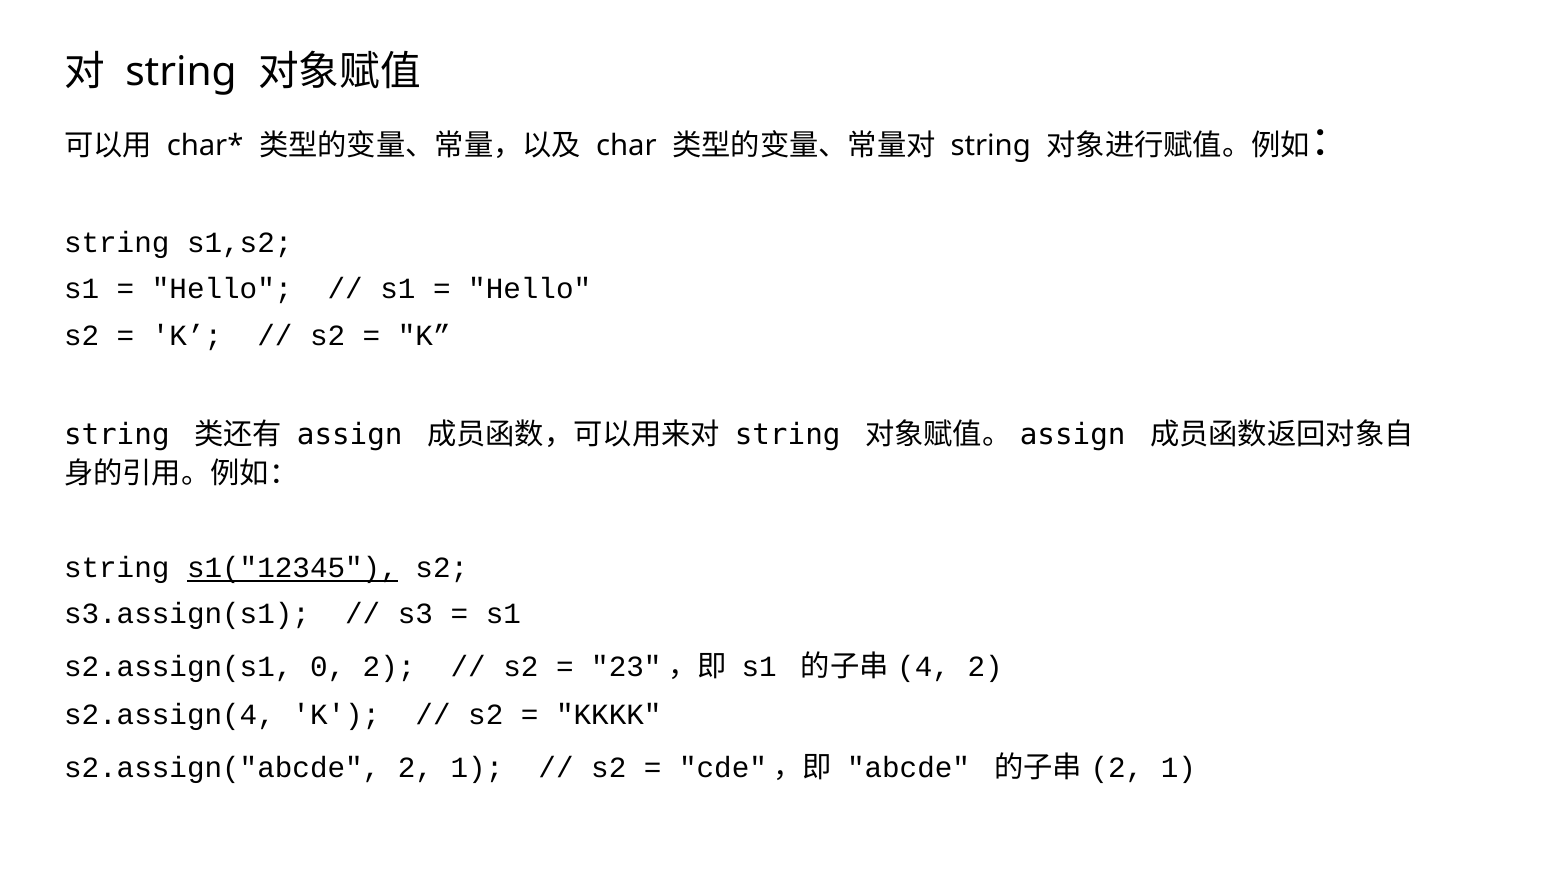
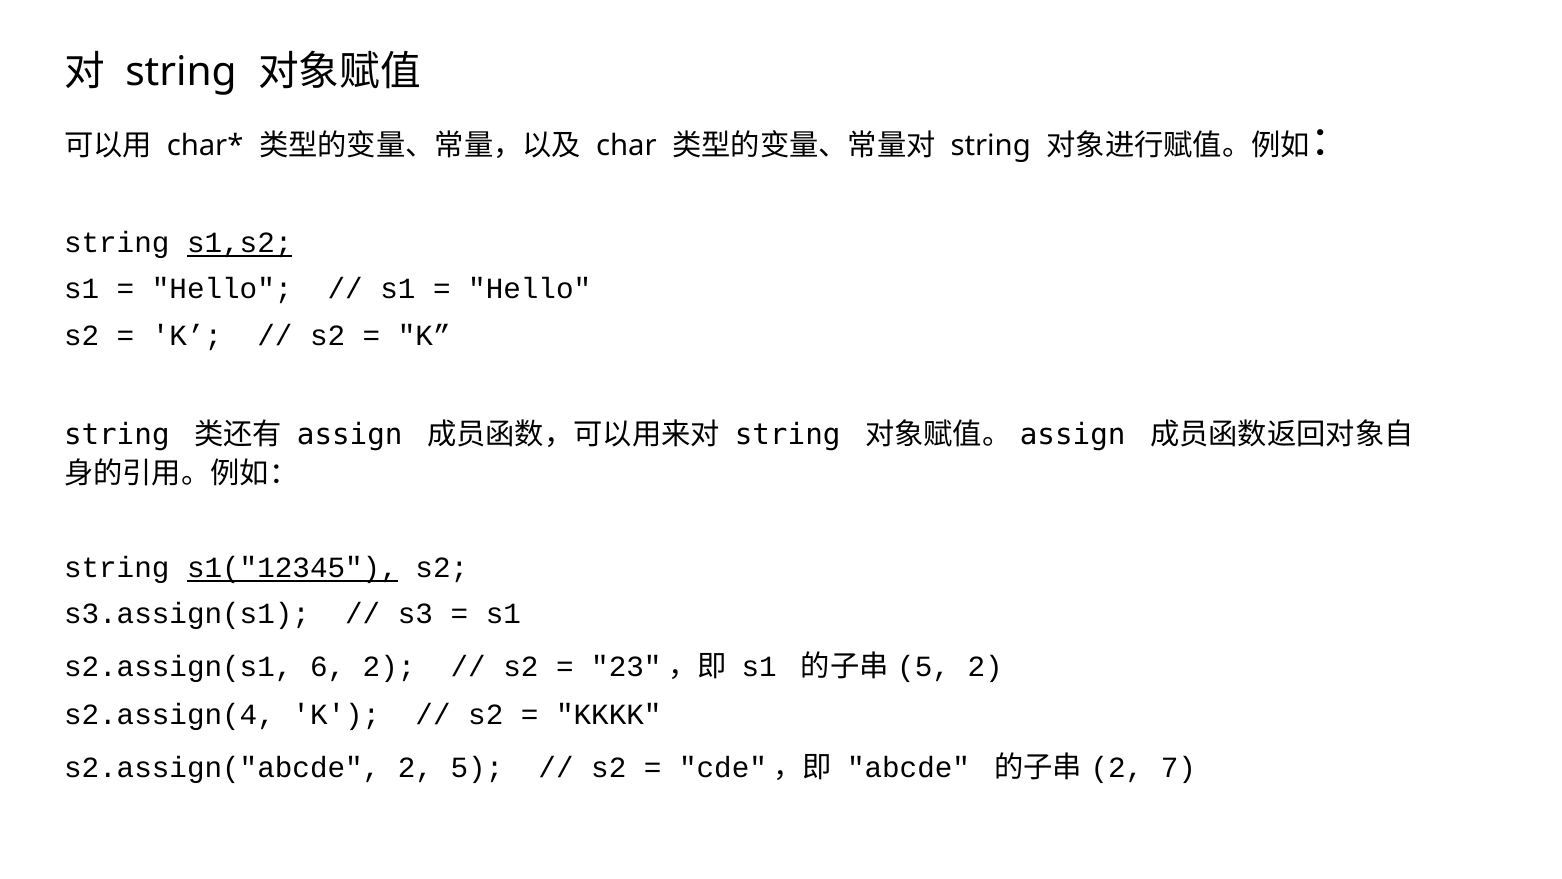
s1,s2 underline: none -> present (240, 243)
0: 0 -> 6 (328, 667)
4: 4 -> 5 (924, 667)
s2.assign("abcde 2 1: 1 -> 5 (477, 768)
1: 1 -> 7 (1178, 768)
